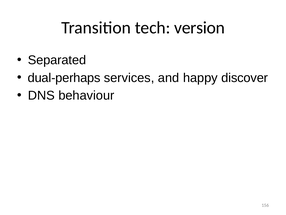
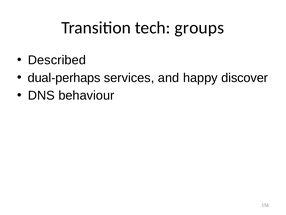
version: version -> groups (199, 28)
Separated: Separated -> Described (57, 60)
